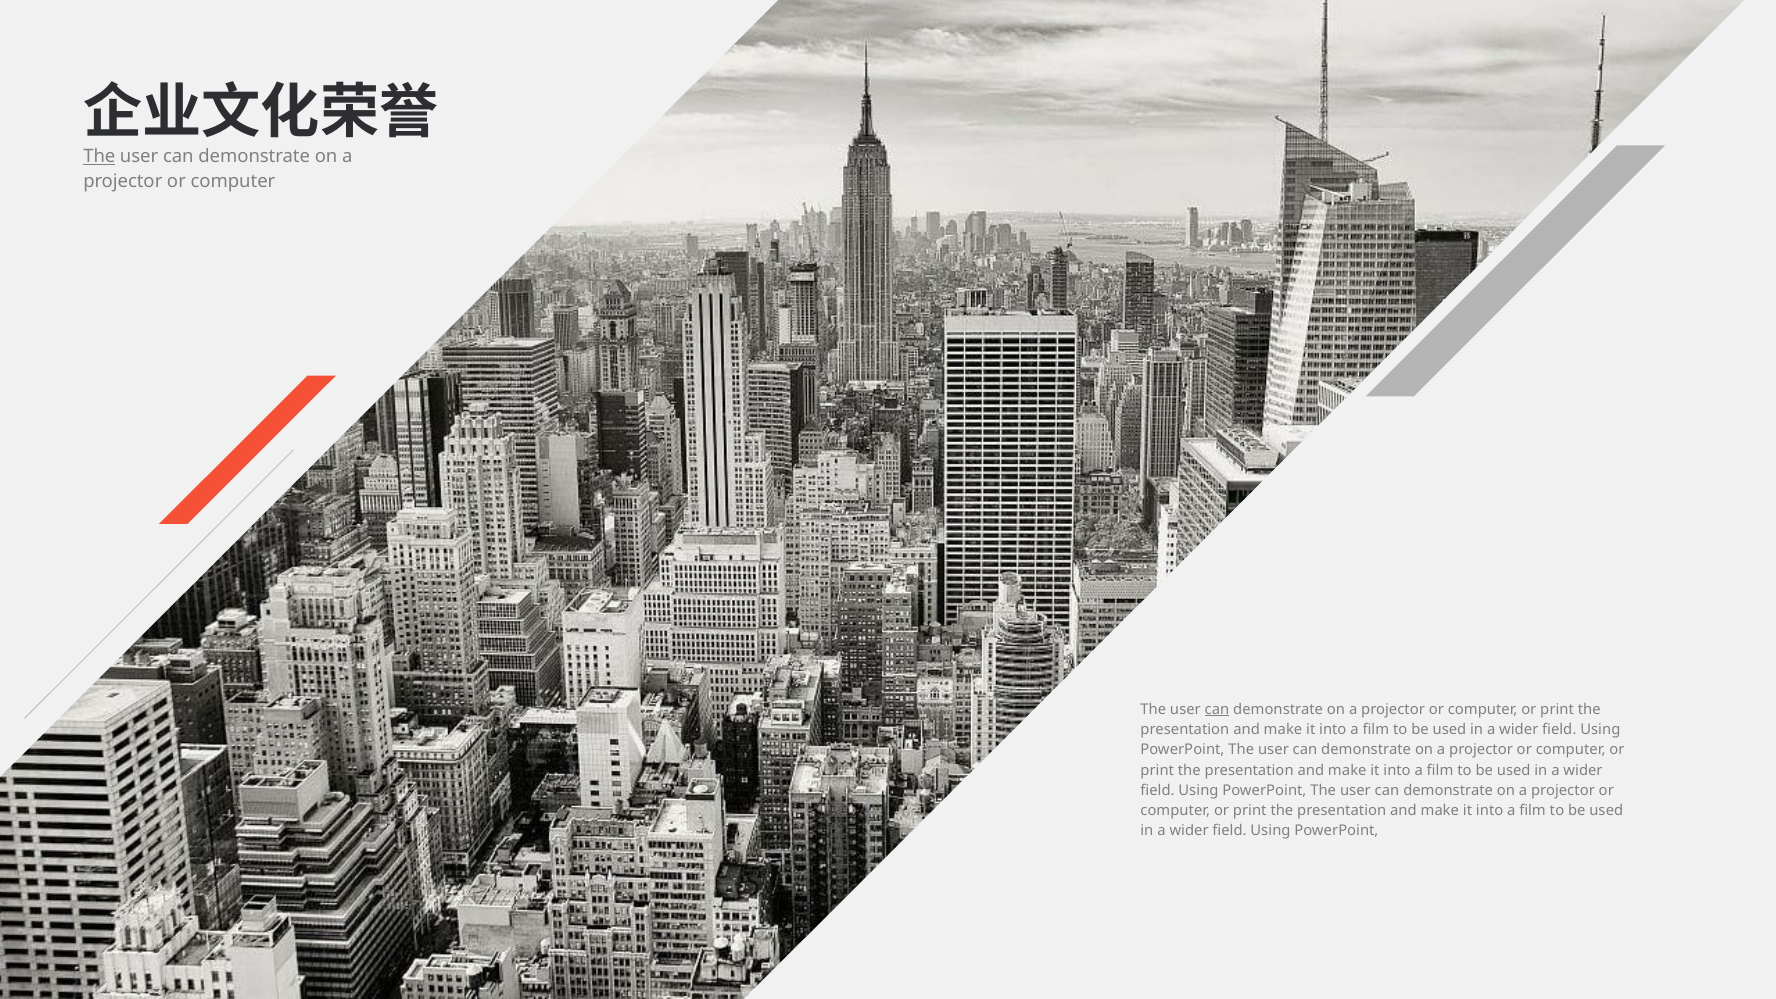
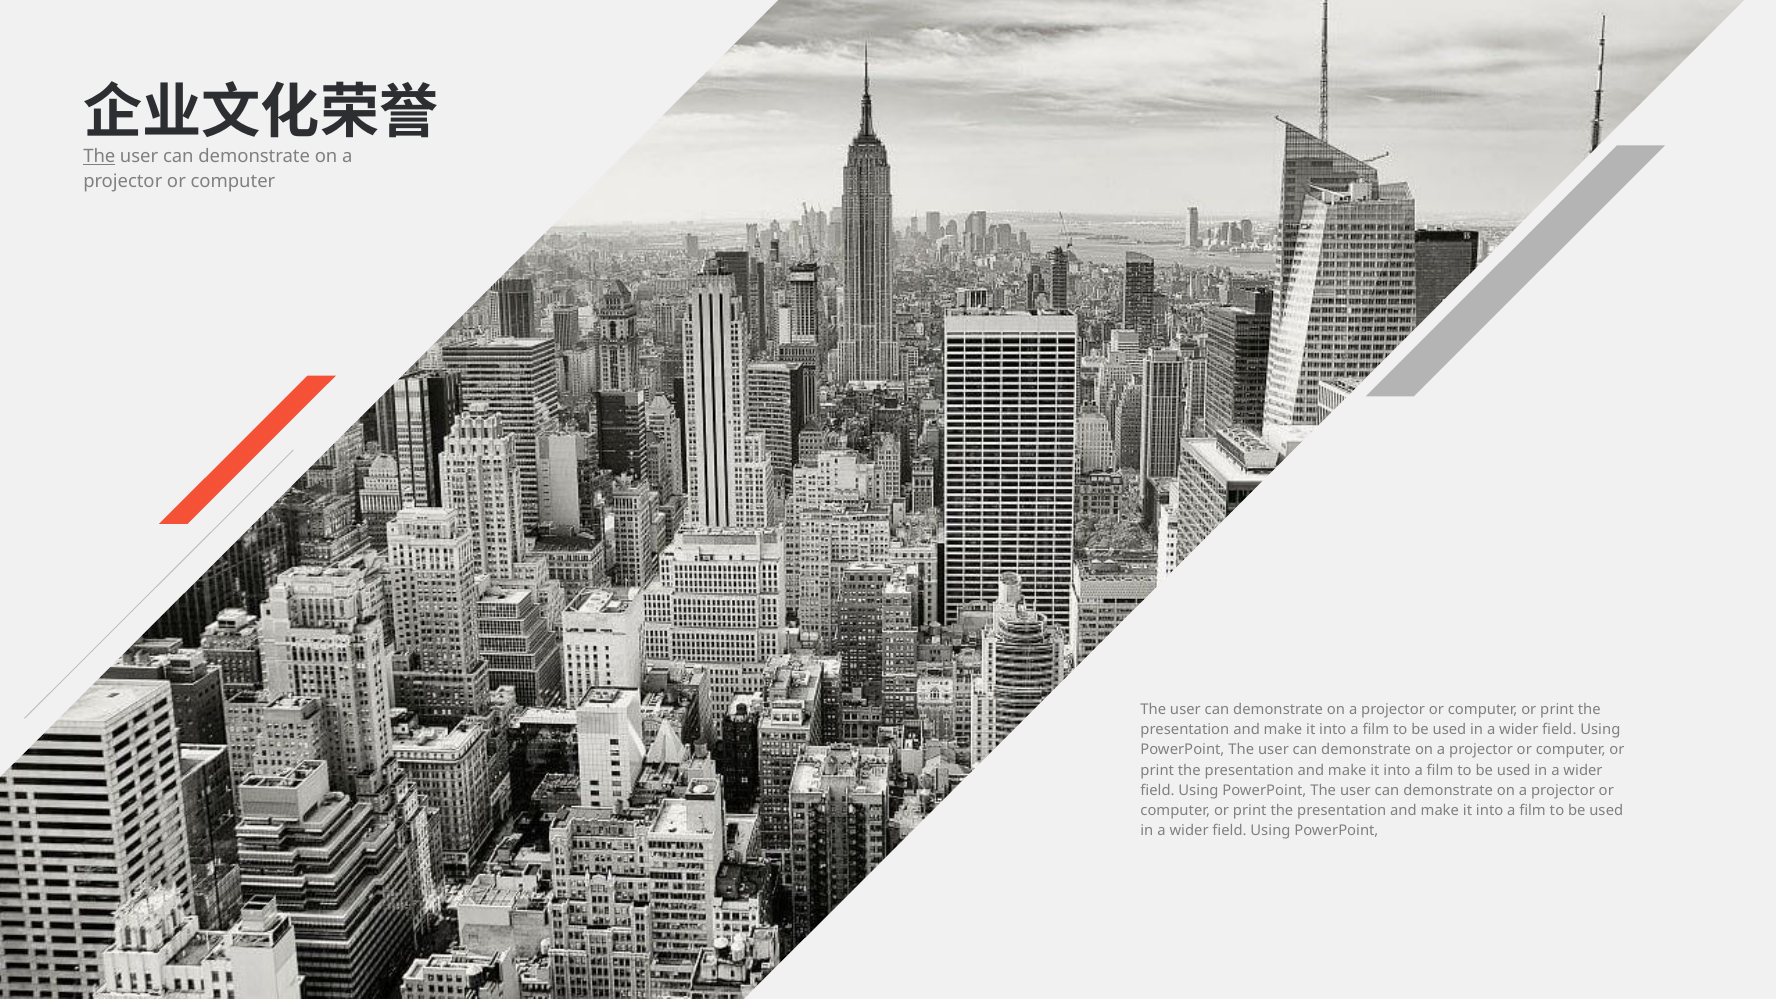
can underline: present -> none (1217, 710)
